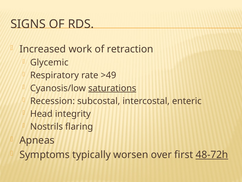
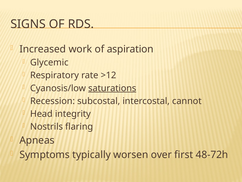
retraction: retraction -> aspiration (130, 49)
>49: >49 -> >12 (108, 75)
enteric: enteric -> cannot (187, 101)
48-72h underline: present -> none (212, 154)
